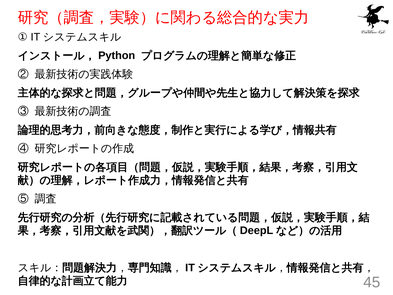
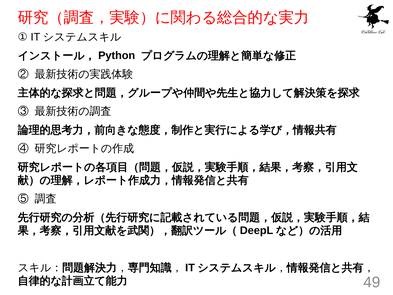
45: 45 -> 49 (372, 282)
